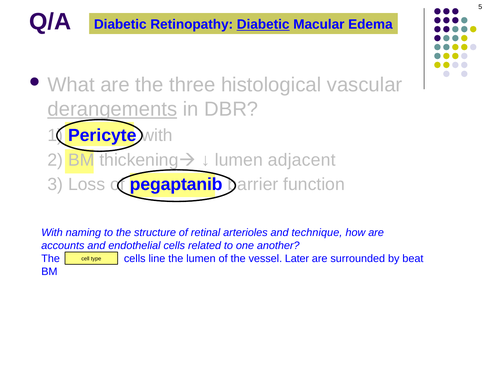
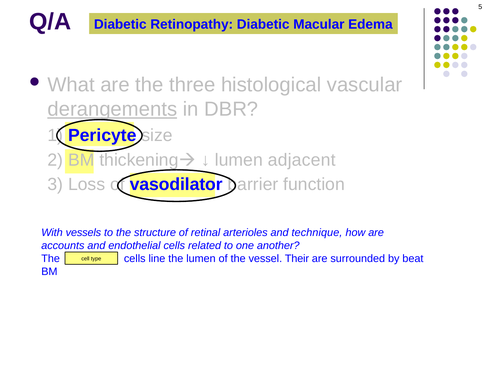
Diabetic underline: present -> none (263, 24)
Pericyte with: with -> size (157, 135)
pegaptanib: pegaptanib -> vasodilator (176, 185)
naming: naming -> vessels (83, 233)
Later: Later -> Their (297, 259)
